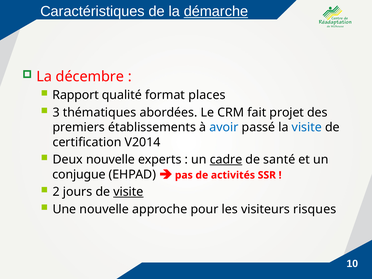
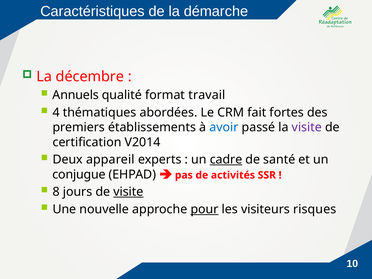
démarche underline: present -> none (216, 11)
Rapport: Rapport -> Annuels (76, 95)
places: places -> travail (207, 95)
3: 3 -> 4 (56, 112)
projet: projet -> fortes (287, 112)
visite colour: blue -> purple (307, 127)
Deux nouvelle: nouvelle -> appareil (110, 160)
2: 2 -> 8 (56, 192)
pour underline: none -> present (205, 209)
